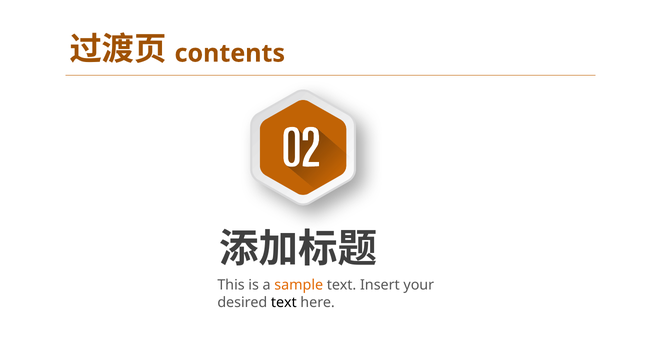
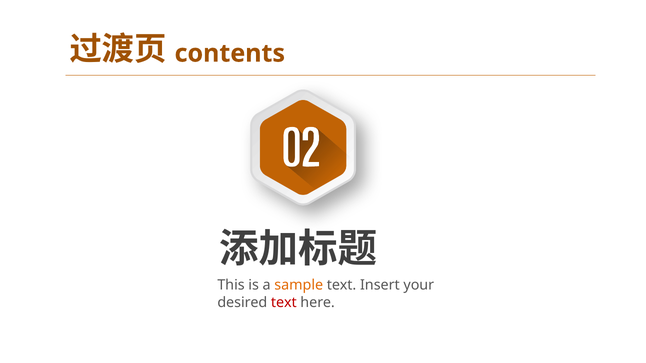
text colour: black -> red (284, 303)
